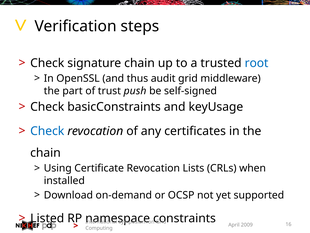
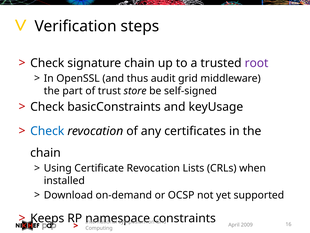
root colour: blue -> purple (257, 63)
push: push -> store (135, 91)
Listed: Listed -> Keeps (47, 218)
